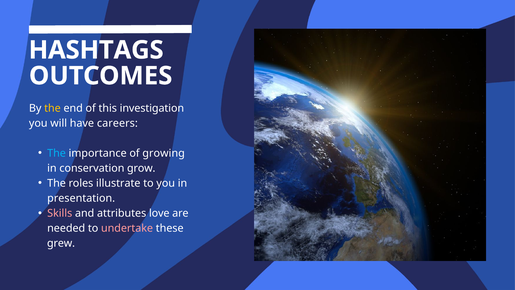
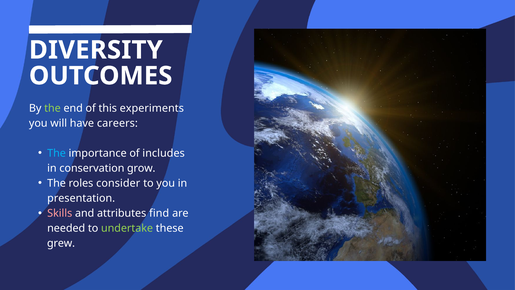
HASHTAGS: HASHTAGS -> DIVERSITY (96, 50)
the colour: yellow -> light green (52, 108)
investigation: investigation -> experiments (152, 108)
growing: growing -> includes (164, 153)
illustrate: illustrate -> consider (118, 183)
love: love -> find (159, 213)
undertake colour: pink -> light green (127, 228)
